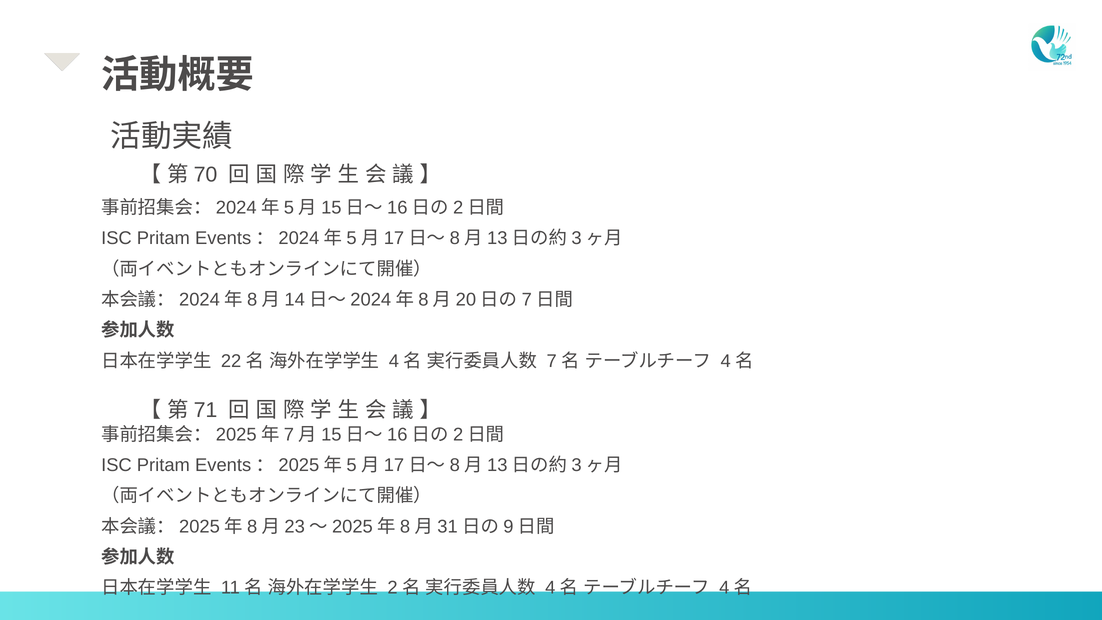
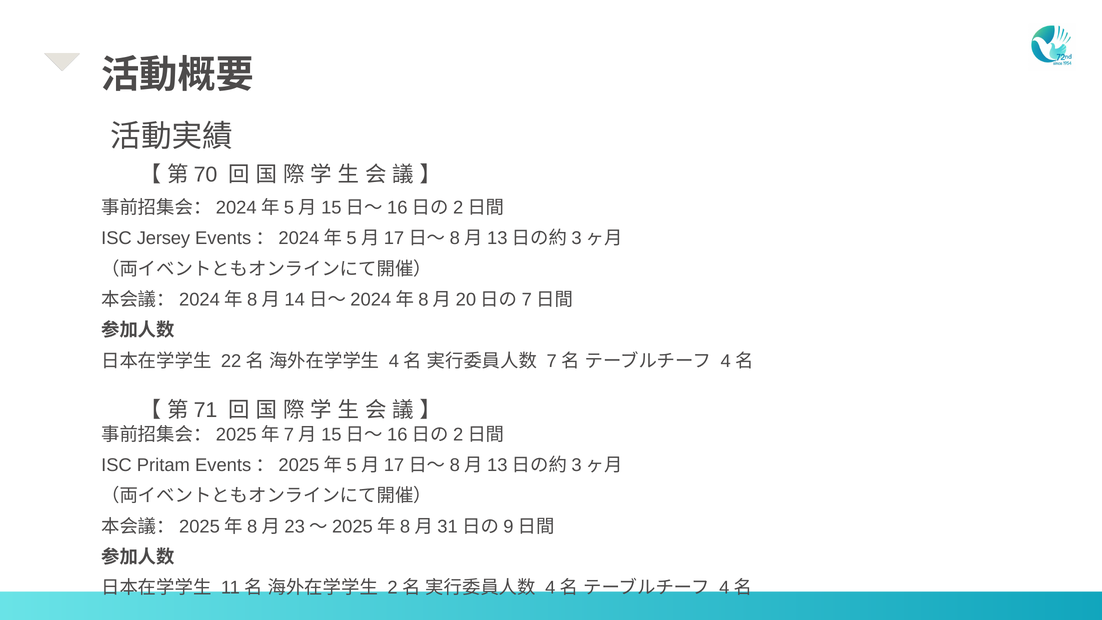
Pritam: Pritam -> Jersey (163, 238)
